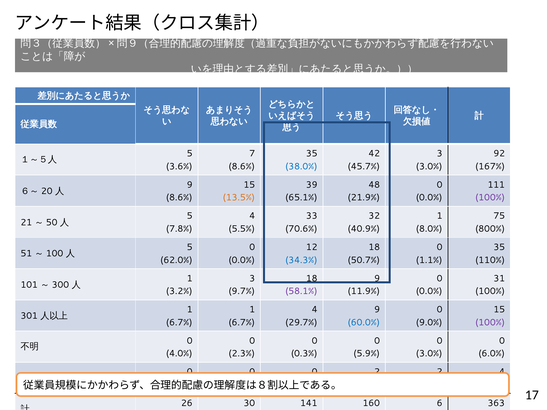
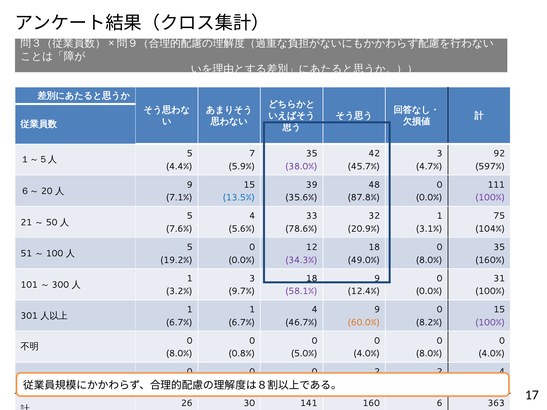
3.6%: 3.6% -> 4.4% (179, 167)
8.6%: 8.6% -> 5.9% (242, 167)
38.0% colour: blue -> purple (301, 167)
3.0%: 3.0% -> 4.7% (429, 167)
167%: 167% -> 597% (490, 167)
8.6%: 8.6% -> 7.1% (179, 198)
13.5% colour: orange -> blue (239, 198)
65.1%: 65.1% -> 35.6% (301, 198)
21.9%: 21.9% -> 87.8% (364, 198)
7.8%: 7.8% -> 7.6% (179, 229)
5.5%: 5.5% -> 5.6% (242, 229)
70.6%: 70.6% -> 78.6% (301, 229)
40.9%: 40.9% -> 20.9% (364, 229)
8.0%: 8.0% -> 3.1% (429, 229)
800%: 800% -> 104% (490, 229)
62.0%: 62.0% -> 19.2% (176, 260)
34.3% colour: blue -> purple (301, 260)
50.7%: 50.7% -> 49.0% (364, 260)
1.1%: 1.1% -> 8.0% (429, 260)
110%: 110% -> 160% (490, 260)
11.9%: 11.9% -> 12.4% (364, 291)
29.7%: 29.7% -> 46.7% (301, 323)
60.0% colour: blue -> orange (364, 323)
9.0%: 9.0% -> 8.2% (429, 323)
4.0%: 4.0% -> 8.0% (179, 354)
2.3%: 2.3% -> 0.8% (242, 354)
0.3%: 0.3% -> 5.0% (304, 354)
5.9%: 5.9% -> 4.0% (367, 354)
3.0%: 3.0% -> 8.0% (429, 354)
6.0%: 6.0% -> 4.0% (492, 354)
